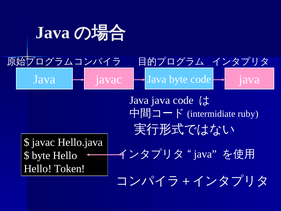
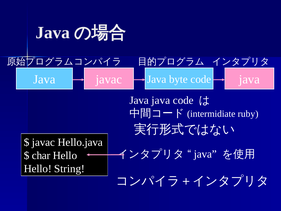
byte: byte -> char (41, 155)
Token: Token -> String (69, 168)
